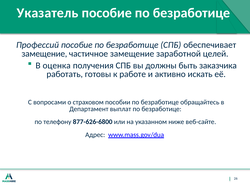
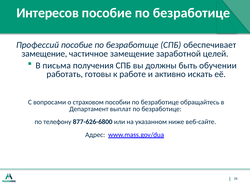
Указатель: Указатель -> Интересов (48, 13)
оценка: оценка -> письма (57, 66)
заказчика: заказчика -> обучении (218, 66)
